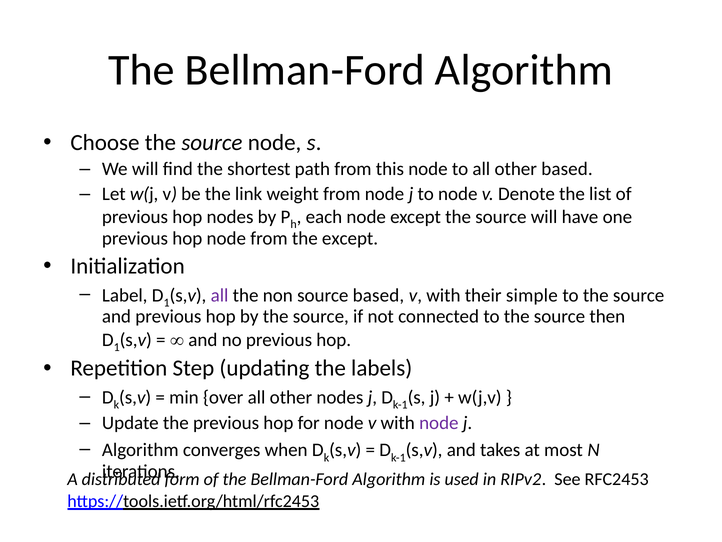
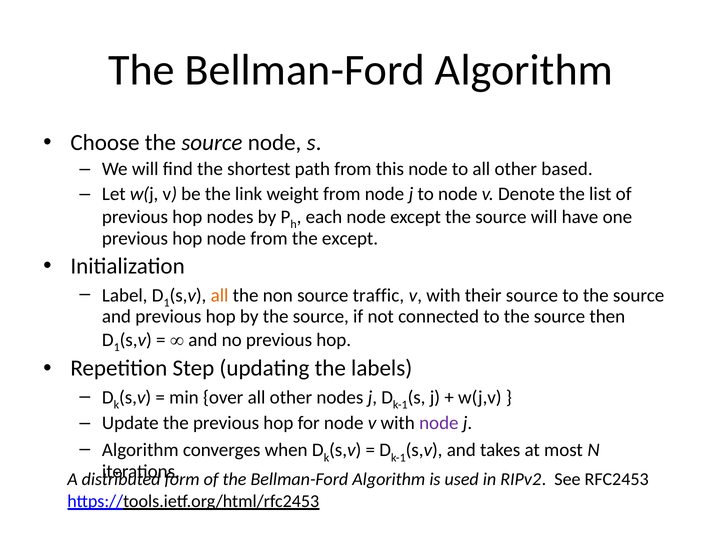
all colour: purple -> orange (220, 295)
source based: based -> traffic (378, 295)
their simple: simple -> source (532, 295)
